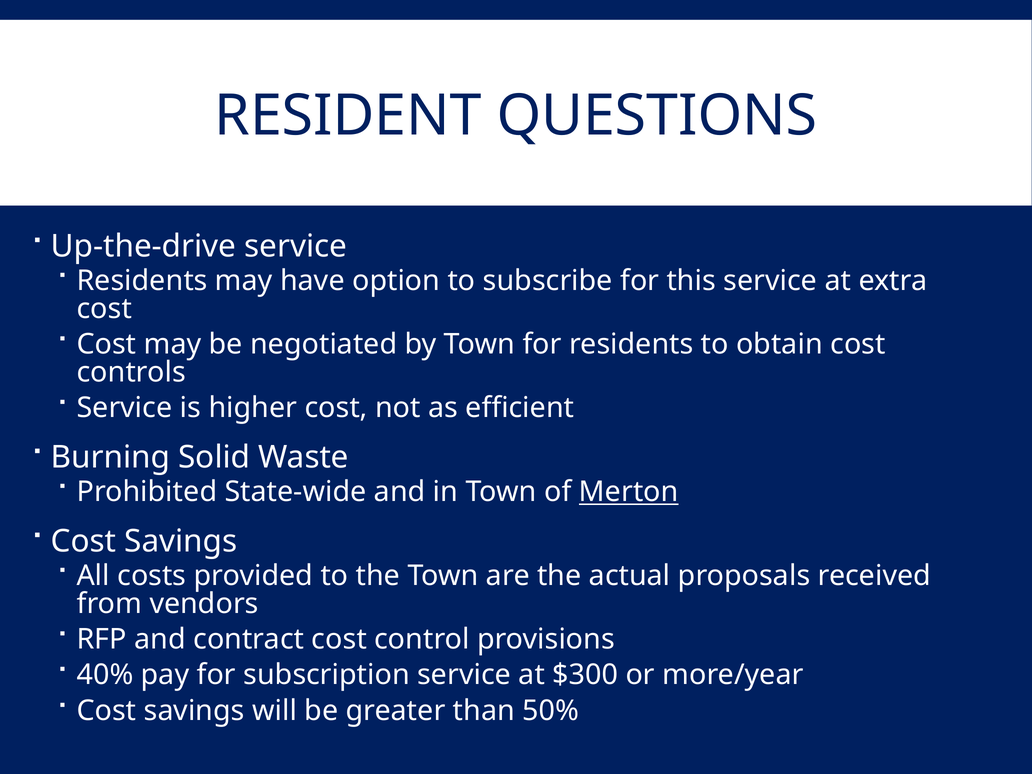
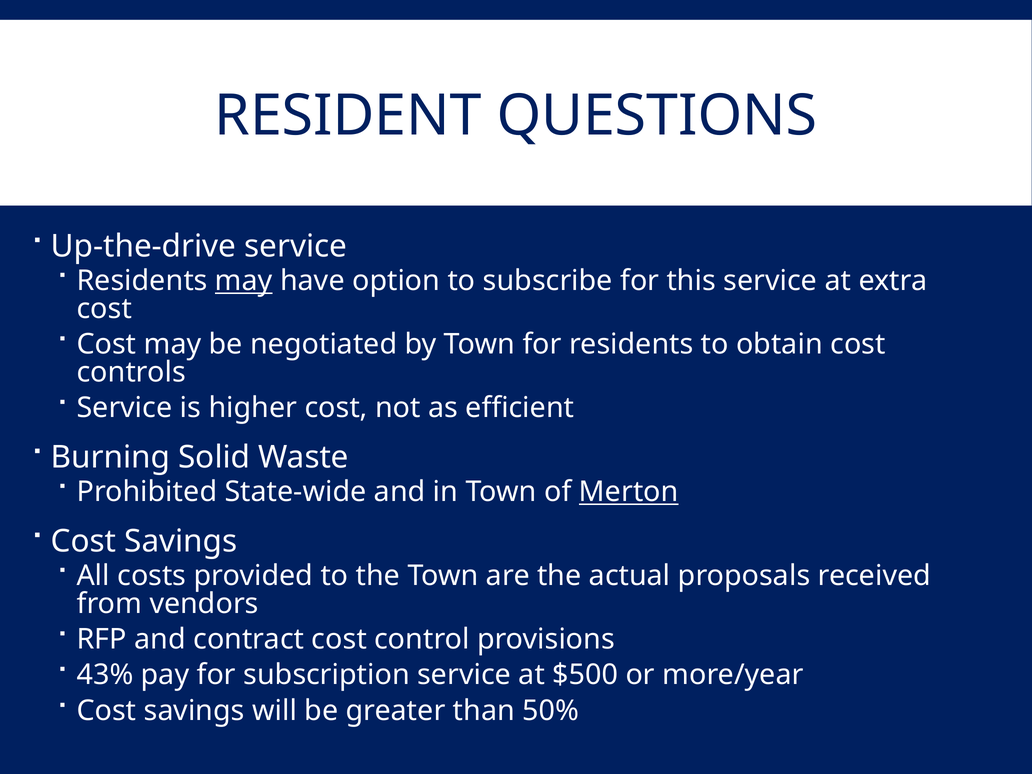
may underline: none -> present (244, 281)
40%: 40% -> 43% (105, 675)
$300: $300 -> $500 (585, 675)
